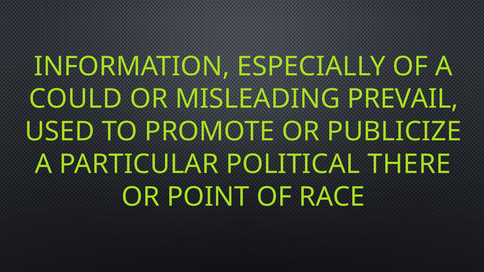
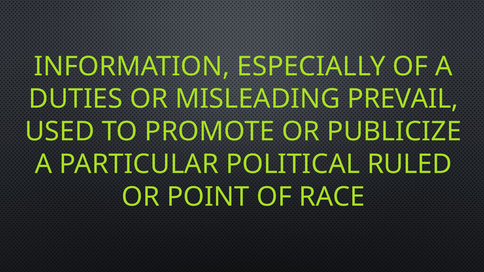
COULD: COULD -> DUTIES (76, 99)
THERE: THERE -> RULED (410, 164)
